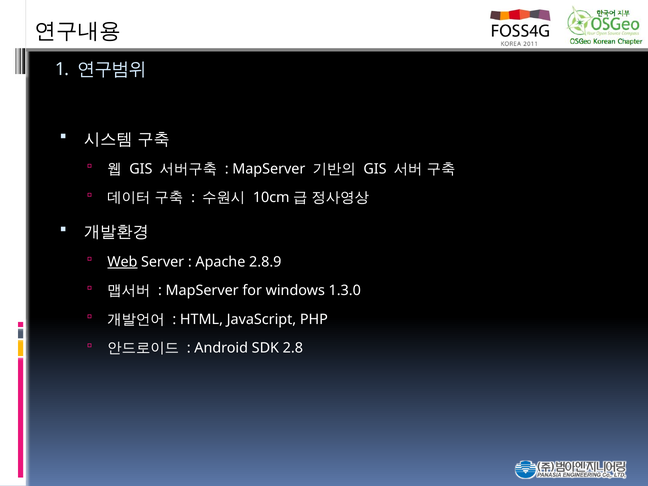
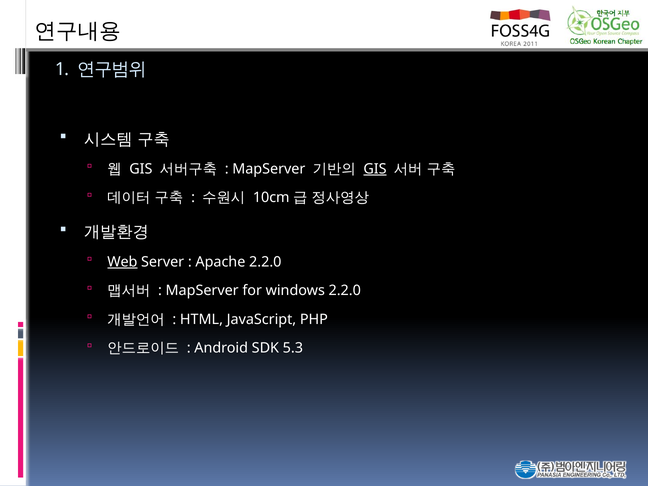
GIS underline: none -> present (375, 169)
Apache 2.8.9: 2.8.9 -> 2.2.0 (265, 262)
windows 1.3.0: 1.3.0 -> 2.2.0 (345, 291)
2.8: 2.8 -> 5.3 (293, 348)
